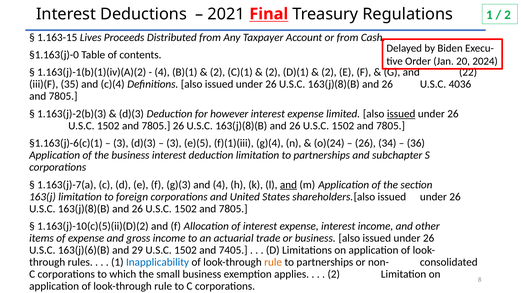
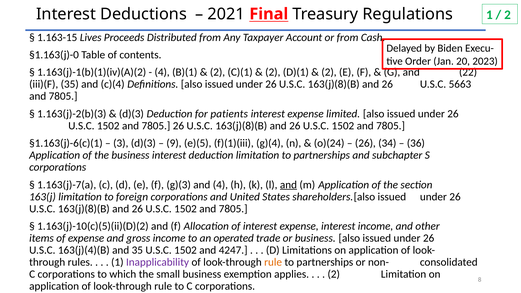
2024: 2024 -> 2023 (485, 61)
4036: 4036 -> 5663 (460, 84)
however: however -> patients (229, 114)
issued underline: present -> none (401, 114)
3: 3 -> 9 (174, 143)
actuarial: actuarial -> operated (234, 238)
163(j)(6)(B: 163(j)(6)(B -> 163(j)(4)(B (84, 250)
and 29: 29 -> 35 (137, 250)
7405: 7405 -> 4247 (233, 250)
Inapplicability colour: blue -> purple (158, 262)
